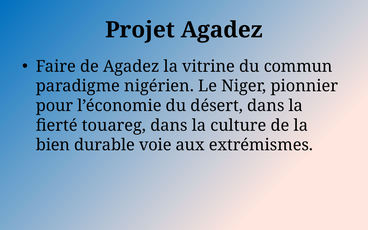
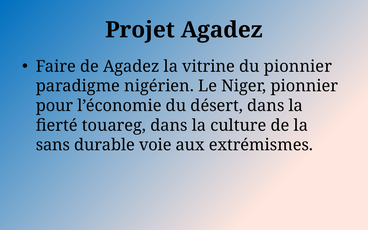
du commun: commun -> pionnier (298, 66)
bien: bien -> sans (53, 145)
